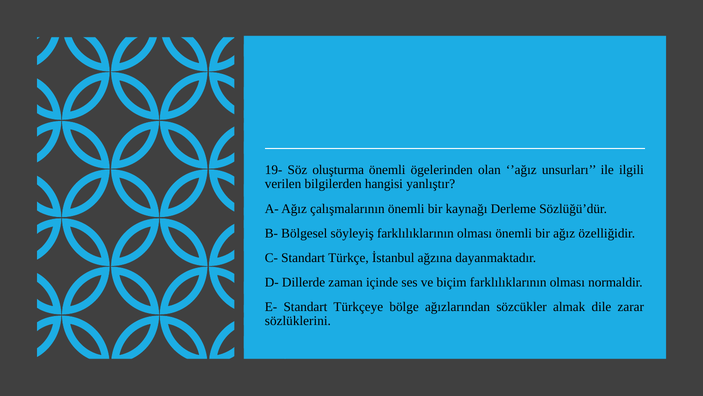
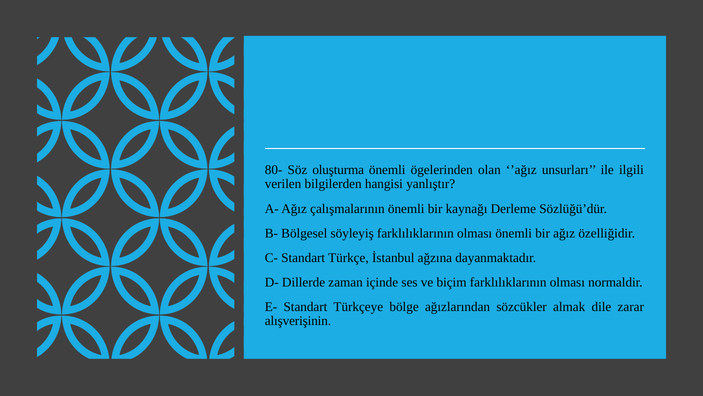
19-: 19- -> 80- (274, 170)
sözlüklerini: sözlüklerini -> alışverişinin (298, 321)
